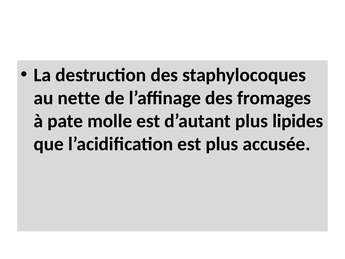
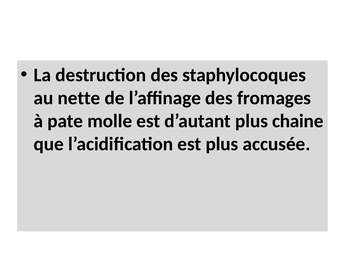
lipides: lipides -> chaine (298, 121)
